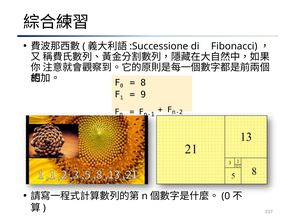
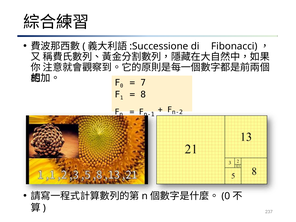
8: 8 -> 7 (143, 83)
9: 9 -> 8 (143, 95)
